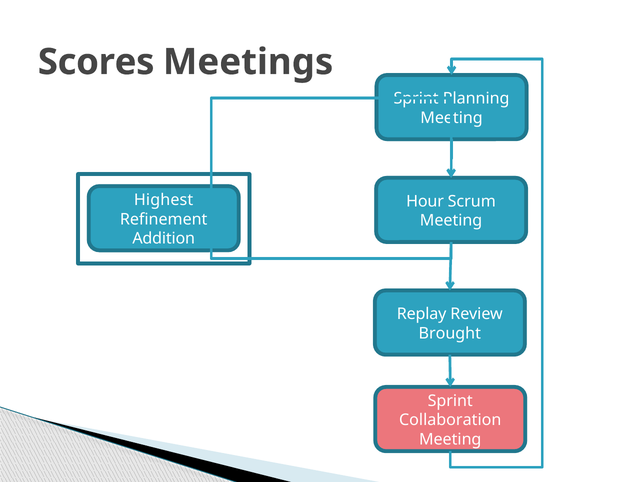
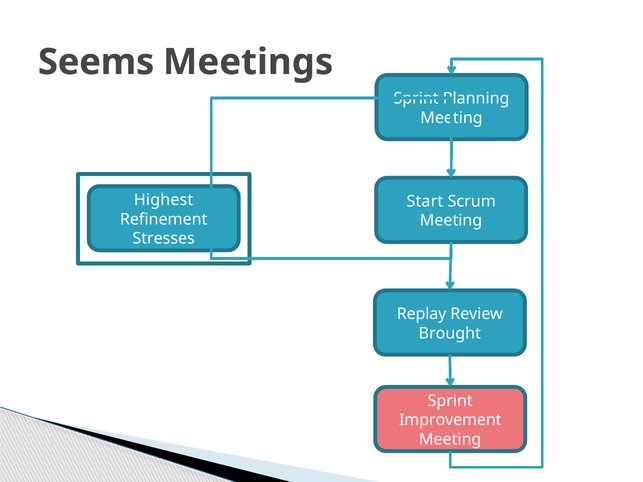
Scores: Scores -> Seems (96, 62)
Hour: Hour -> Start (425, 201)
Addition: Addition -> Stresses (164, 239)
Collaboration: Collaboration -> Improvement (450, 420)
